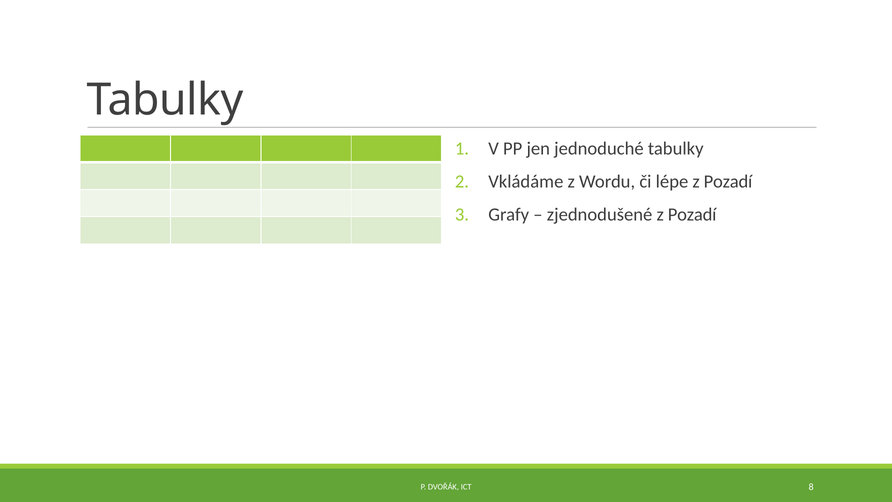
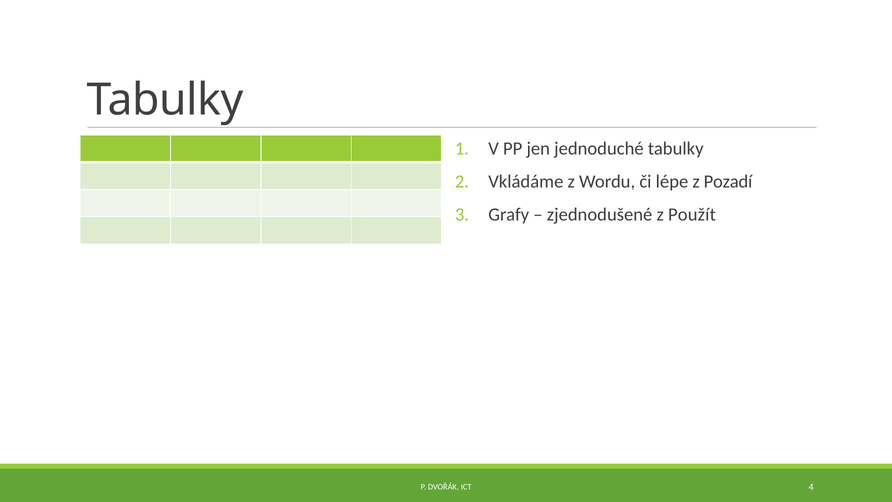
zjednodušené z Pozadí: Pozadí -> Použít (692, 214)
8: 8 -> 4 (811, 487)
